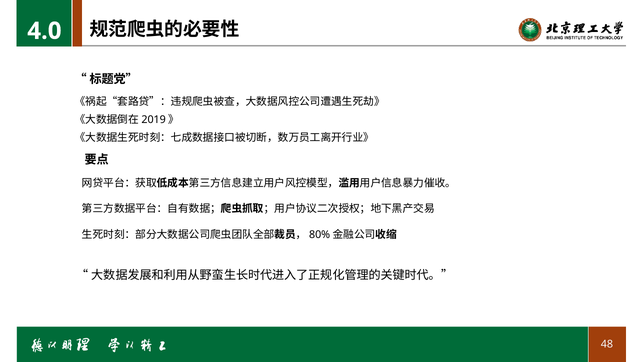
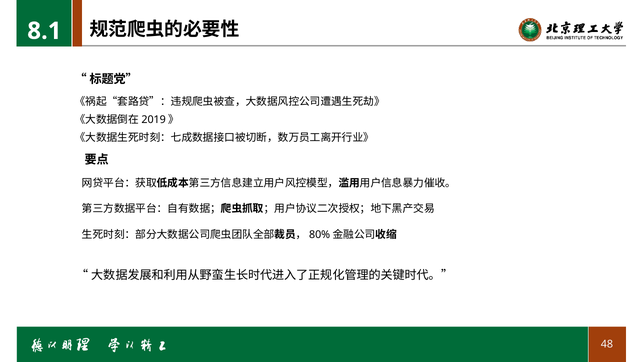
4.0: 4.0 -> 8.1 (44, 31)
